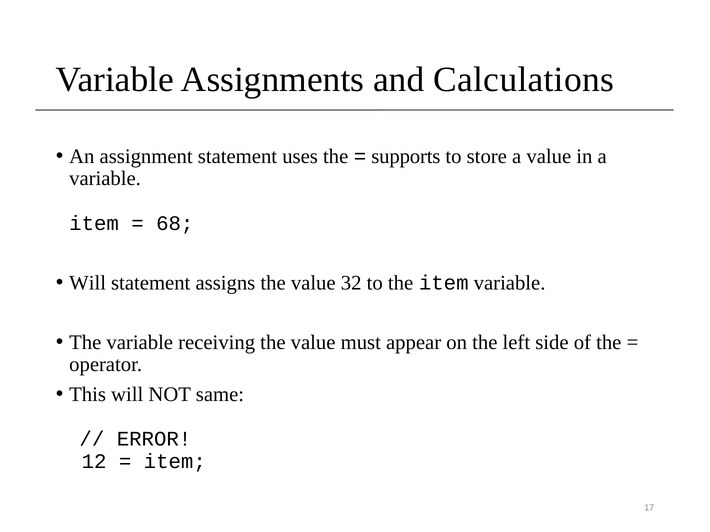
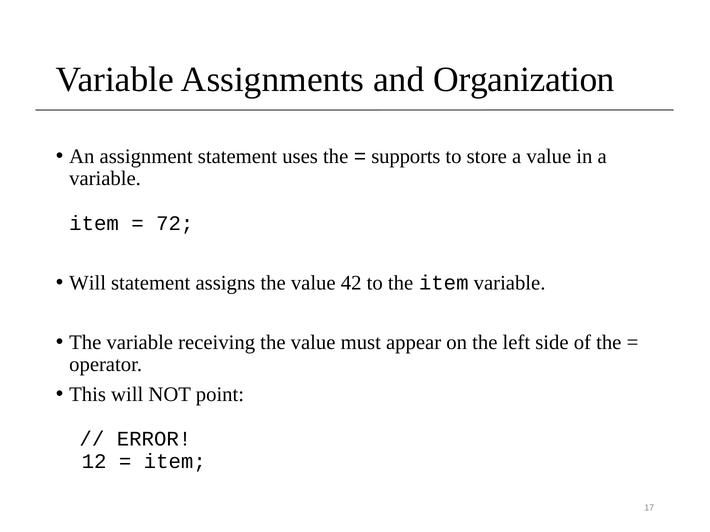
Calculations: Calculations -> Organization (524, 80)
68: 68 -> 72 (175, 223)
32: 32 -> 42 (351, 283)
same: same -> point (220, 395)
